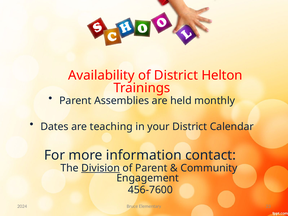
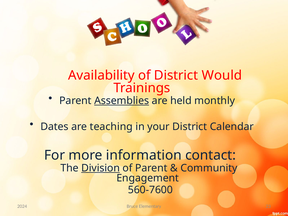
Helton: Helton -> Would (222, 75)
Assemblies underline: none -> present (122, 101)
456-7600: 456-7600 -> 560-7600 (150, 190)
